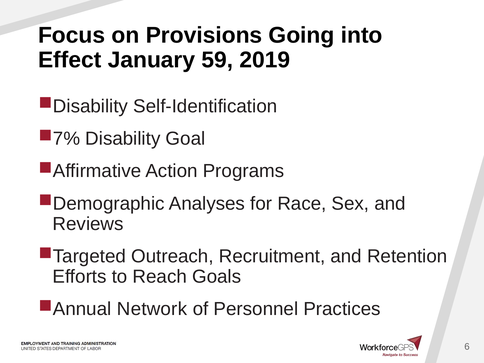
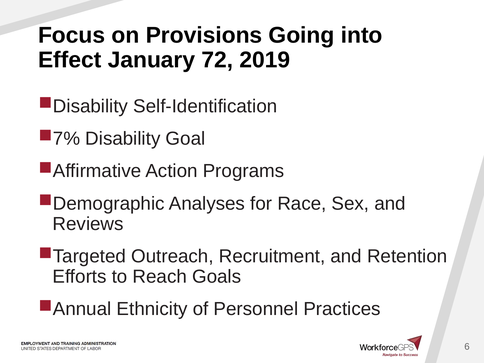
59: 59 -> 72 (217, 60)
Network: Network -> Ethnicity (152, 309)
